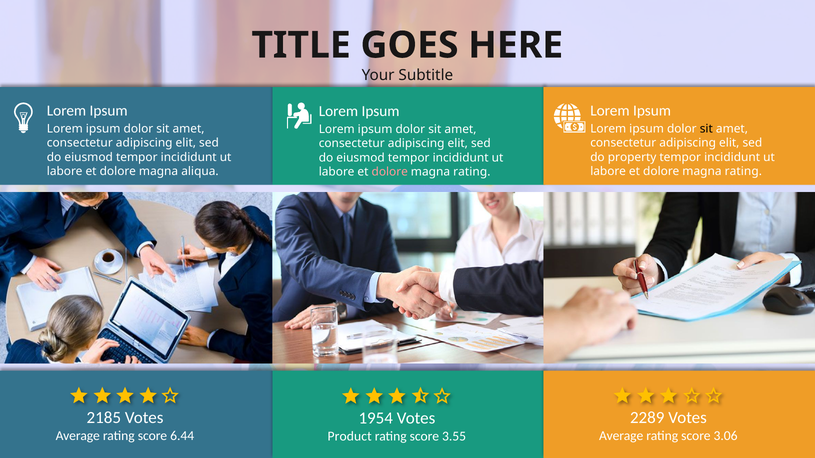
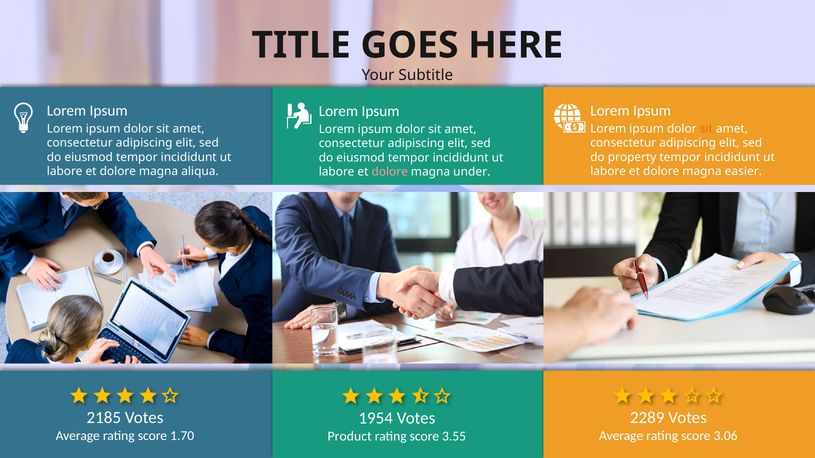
sit colour: black -> orange (706, 129)
rating: rating -> easier (743, 172)
rating: rating -> under (472, 172)
6.44: 6.44 -> 1.70 (182, 436)
